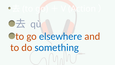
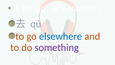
something colour: blue -> purple (57, 47)
